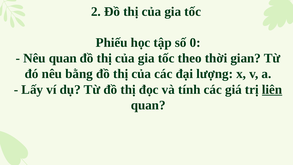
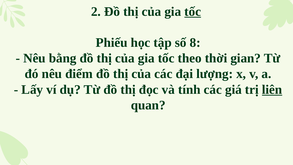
tốc underline: none -> present (193, 12)
0: 0 -> 8 (195, 43)
Nêu quan: quan -> bằng (63, 58)
bằng: bằng -> điểm (79, 74)
